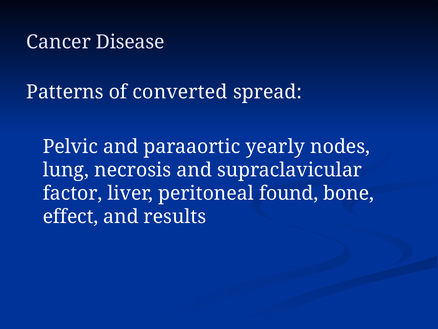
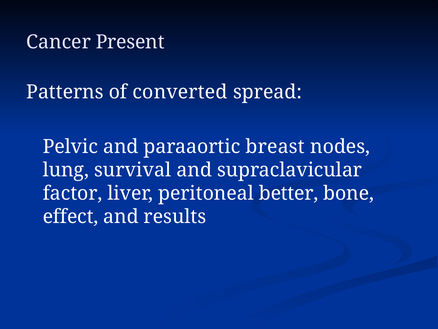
Disease: Disease -> Present (130, 42)
yearly: yearly -> breast (275, 146)
necrosis: necrosis -> survival (133, 170)
found: found -> better (289, 193)
